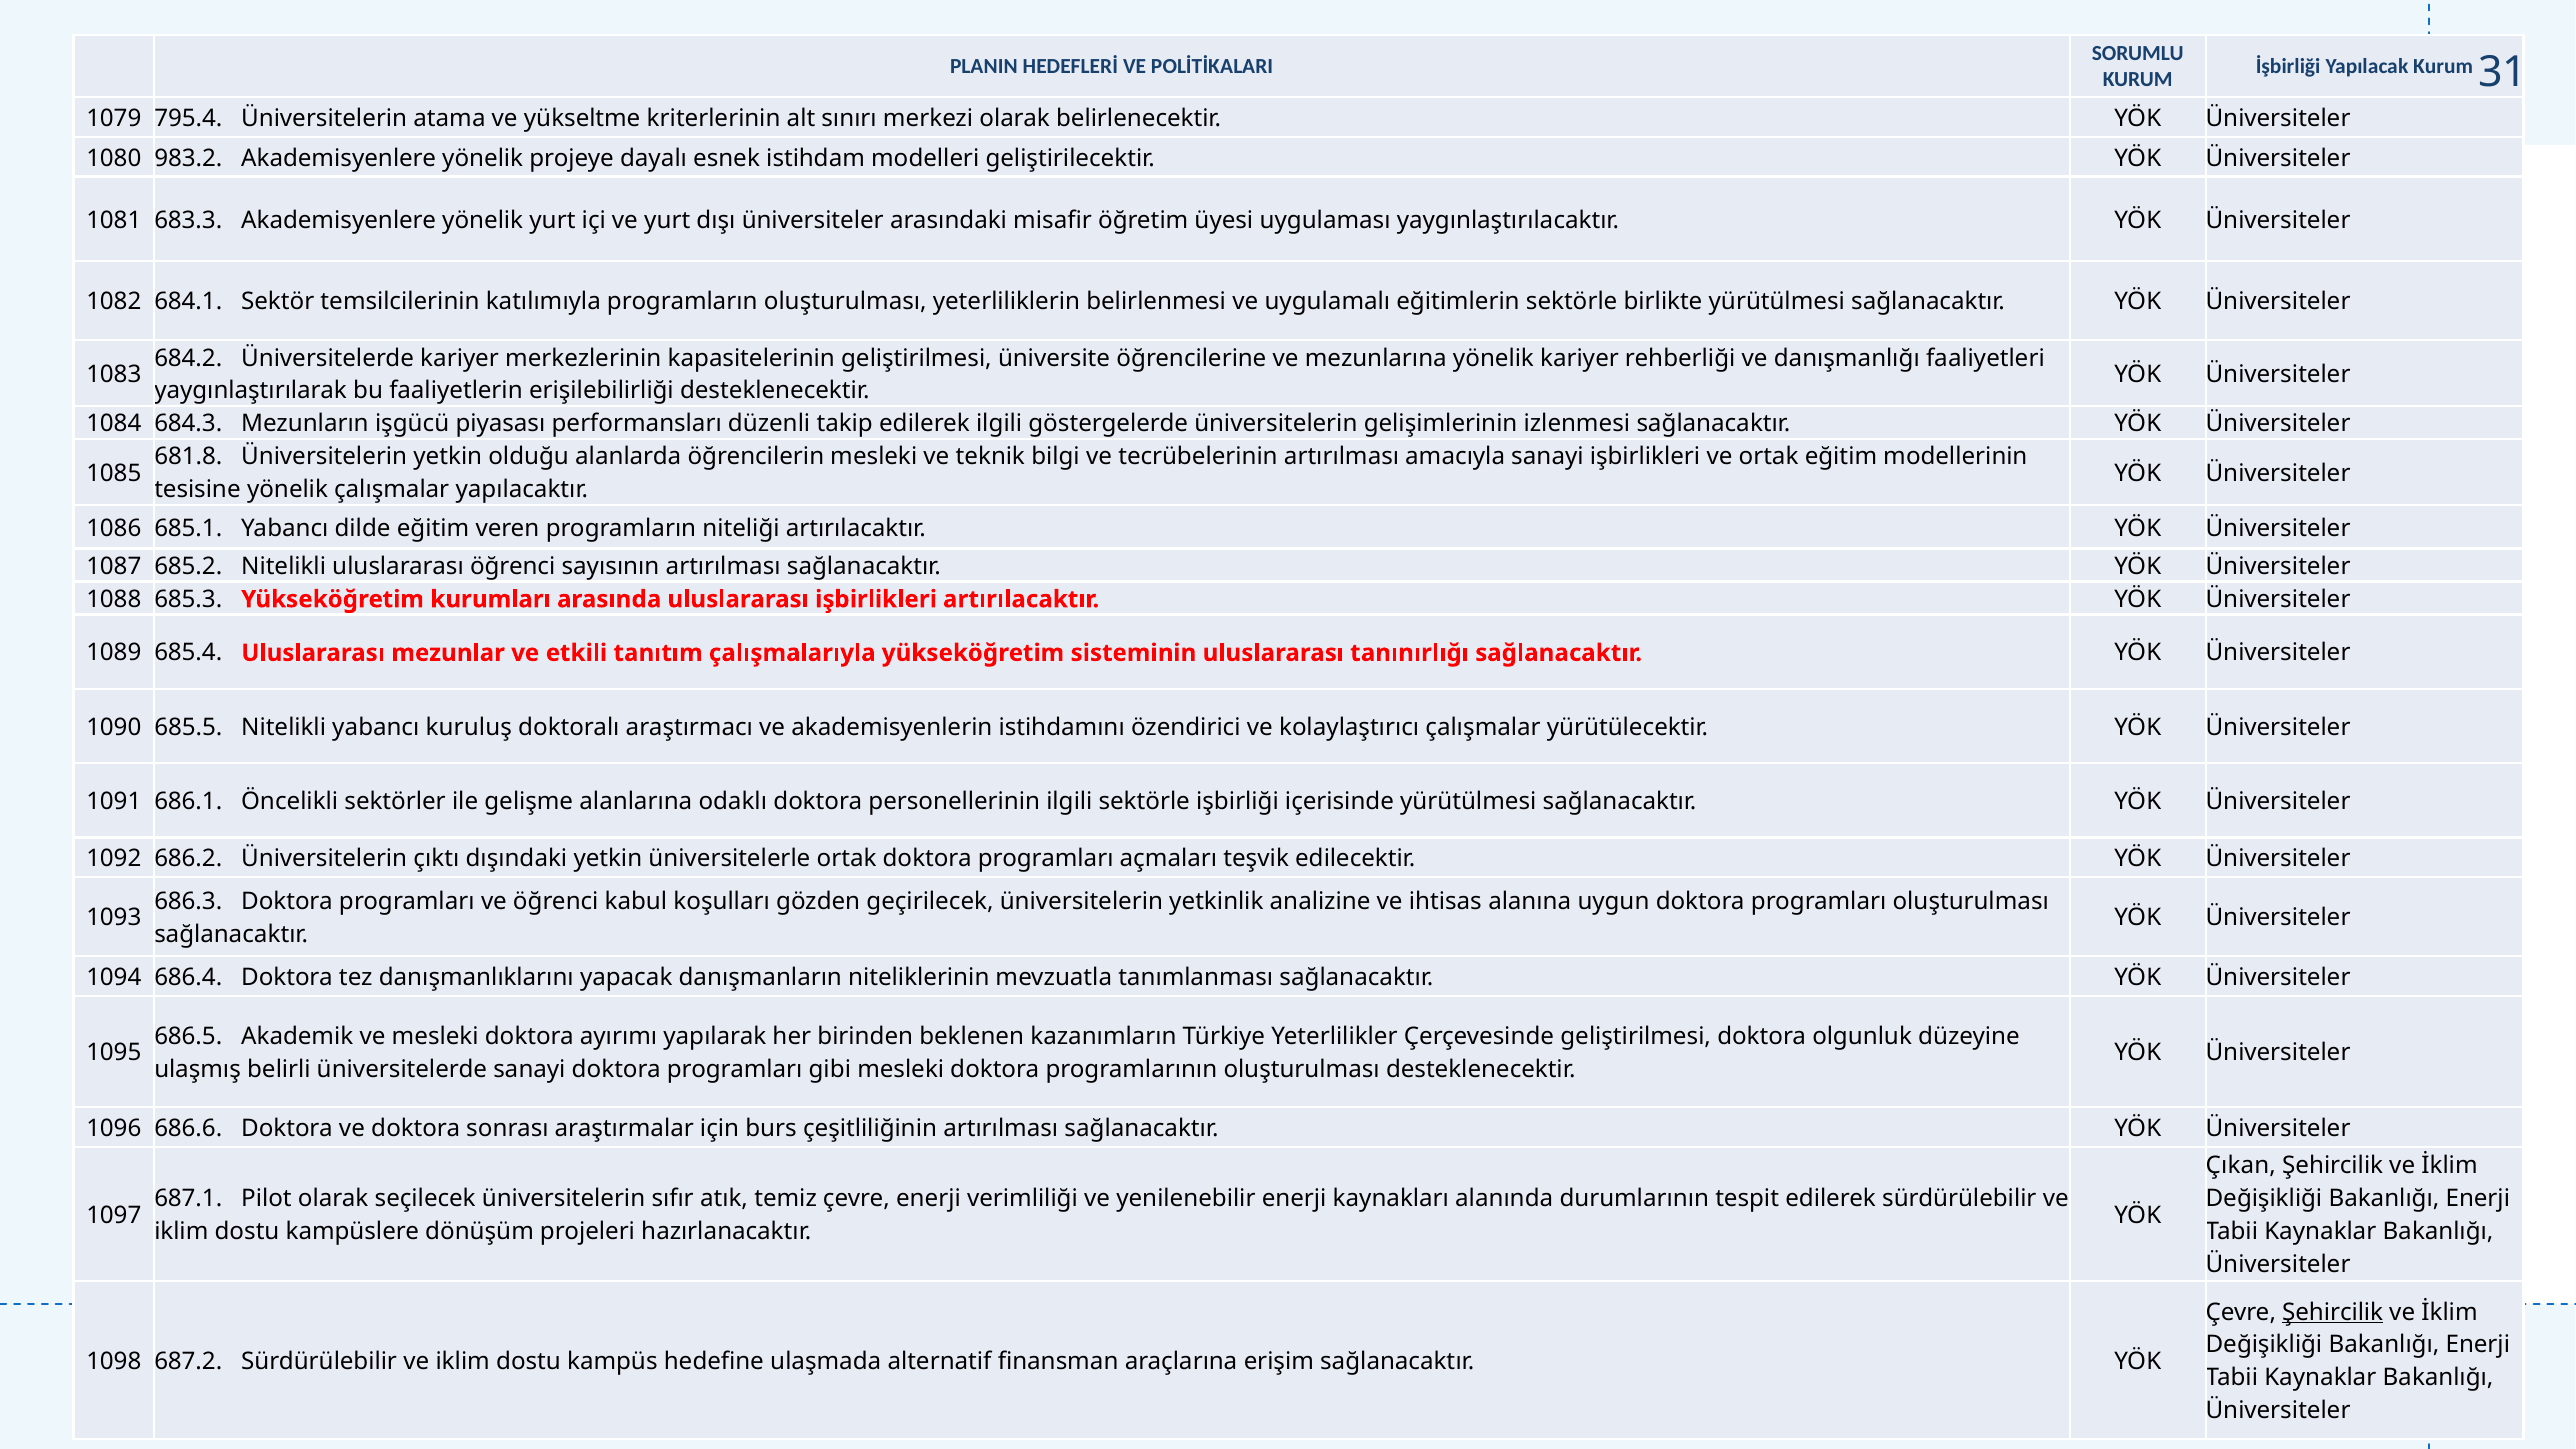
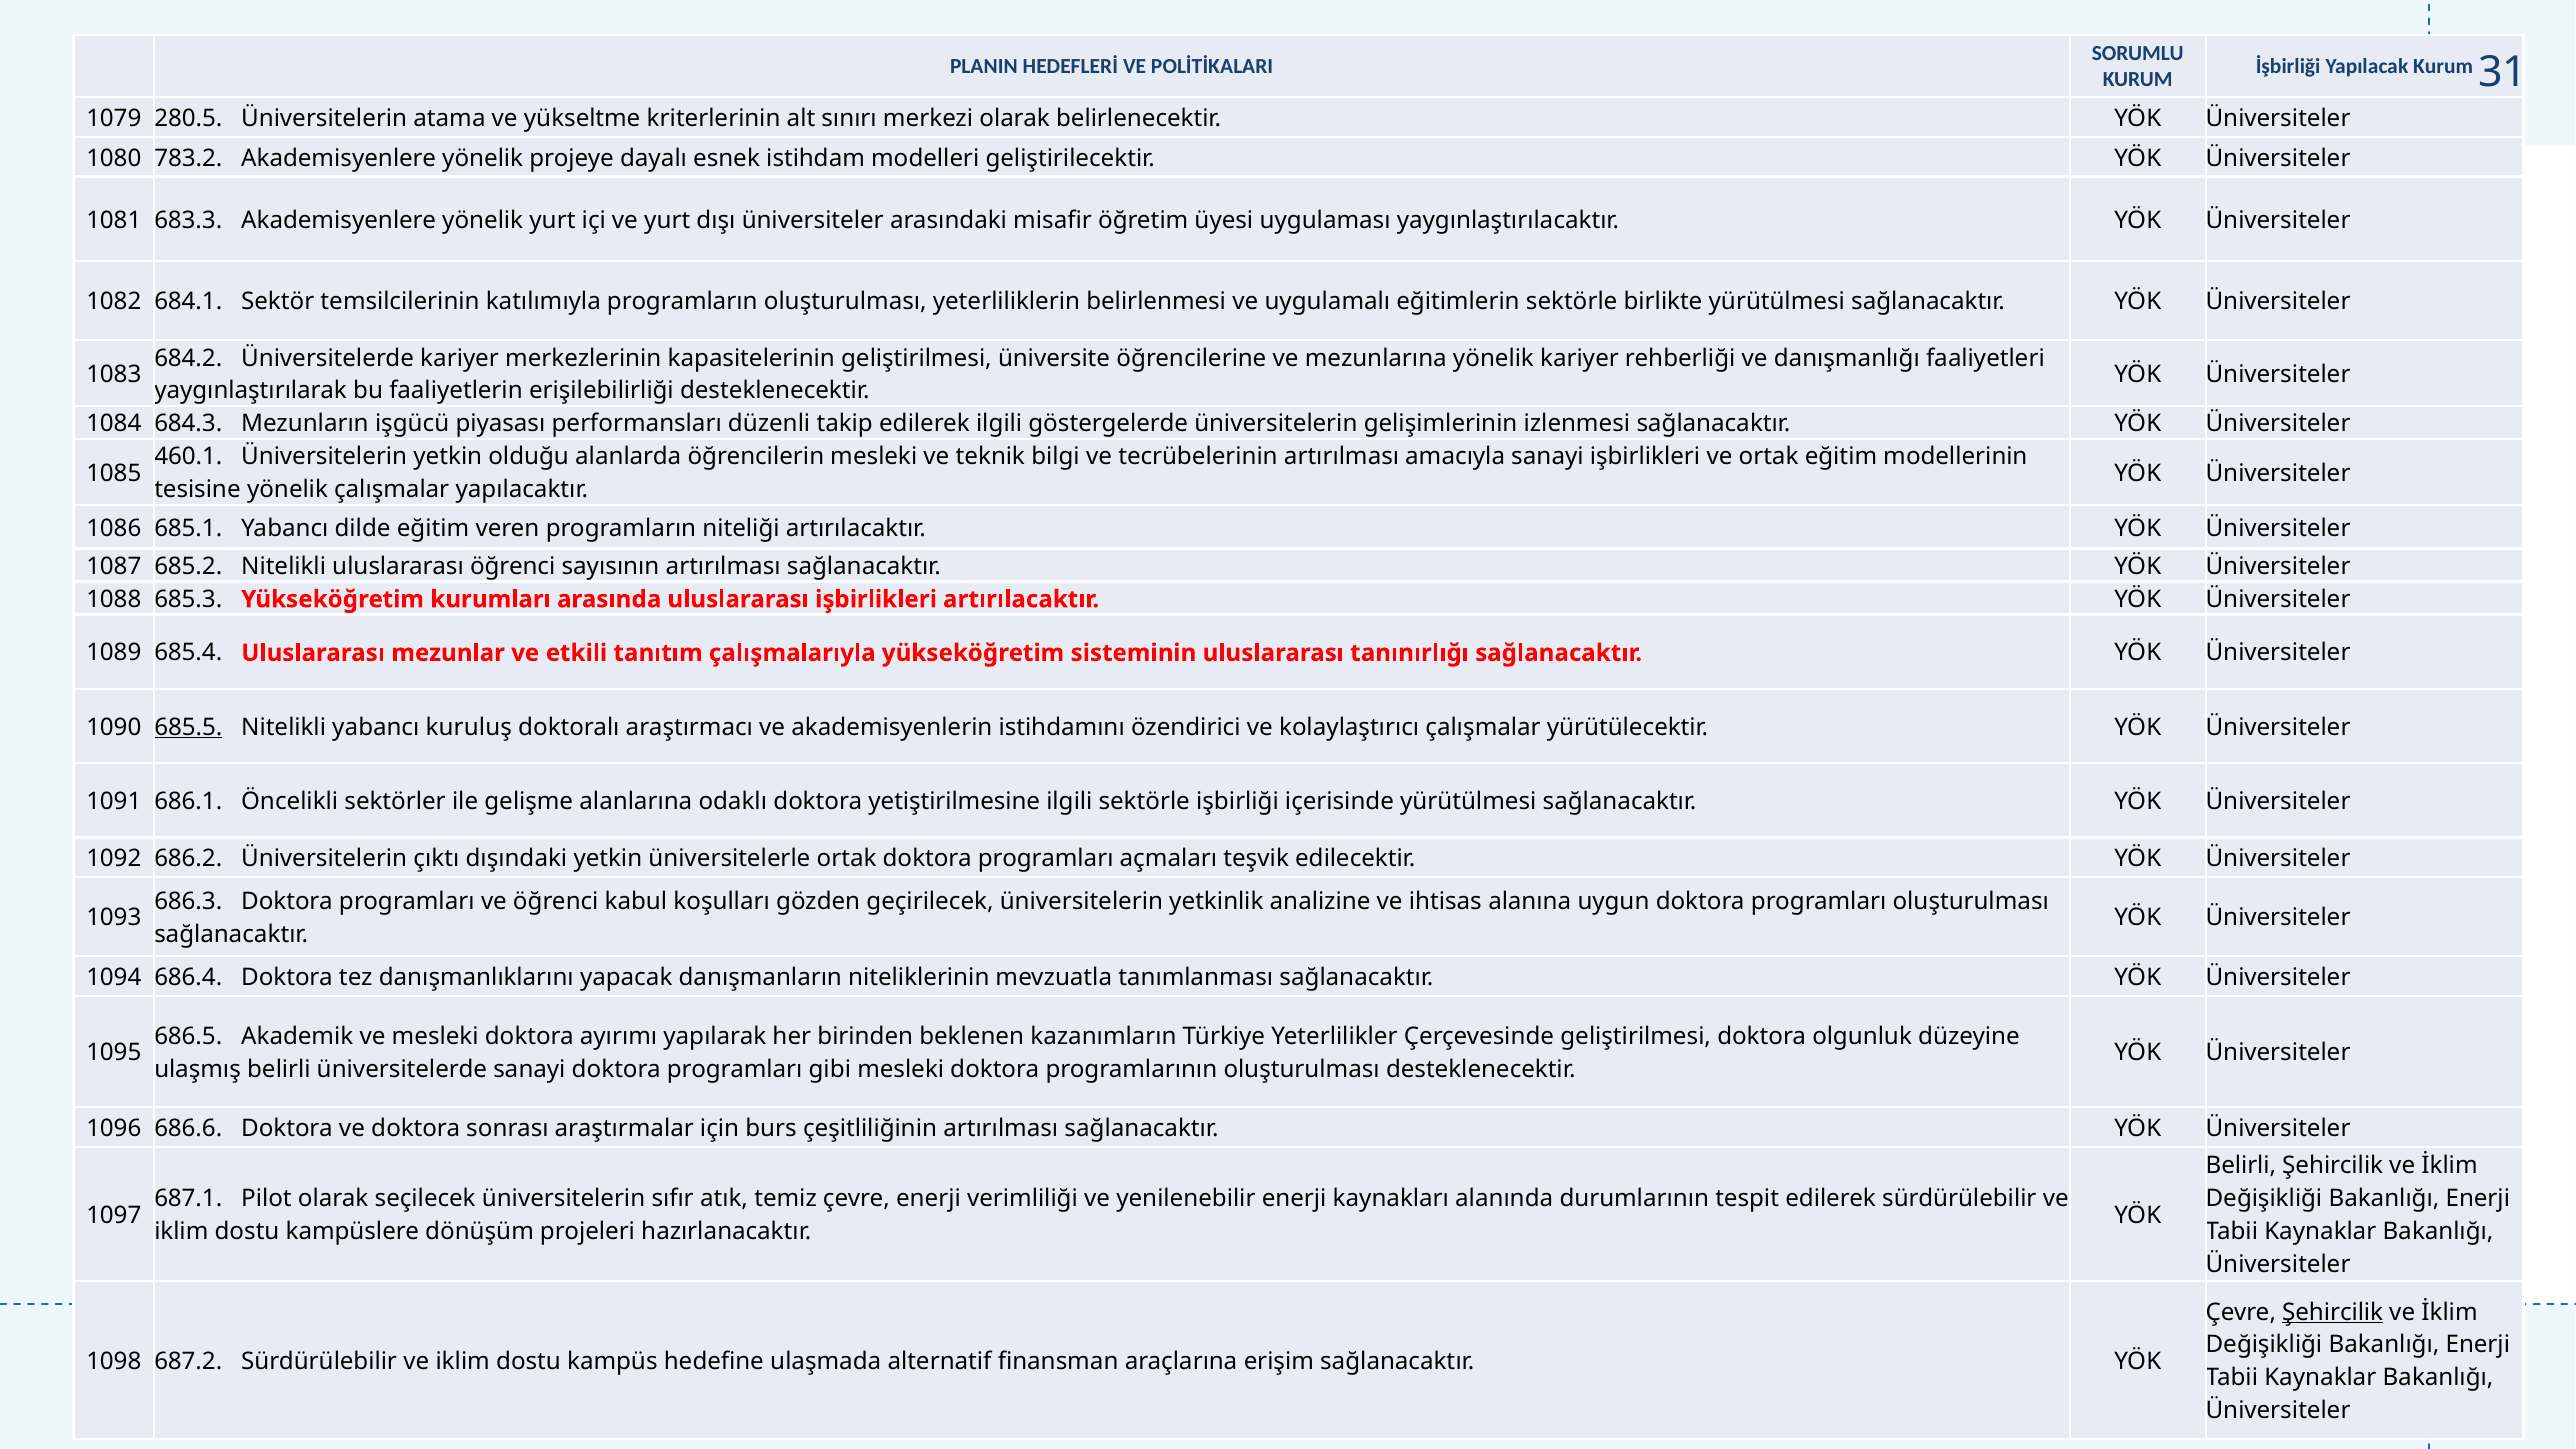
795.4: 795.4 -> 280.5 (188, 118)
983.2: 983.2 -> 783.2 (188, 158)
681.8: 681.8 -> 460.1 (188, 457)
685.5 underline: none -> present (188, 727)
personellerinin: personellerinin -> yetiştirilmesine (954, 802)
Çıkan: Çıkan -> Belirli (2241, 1166)
